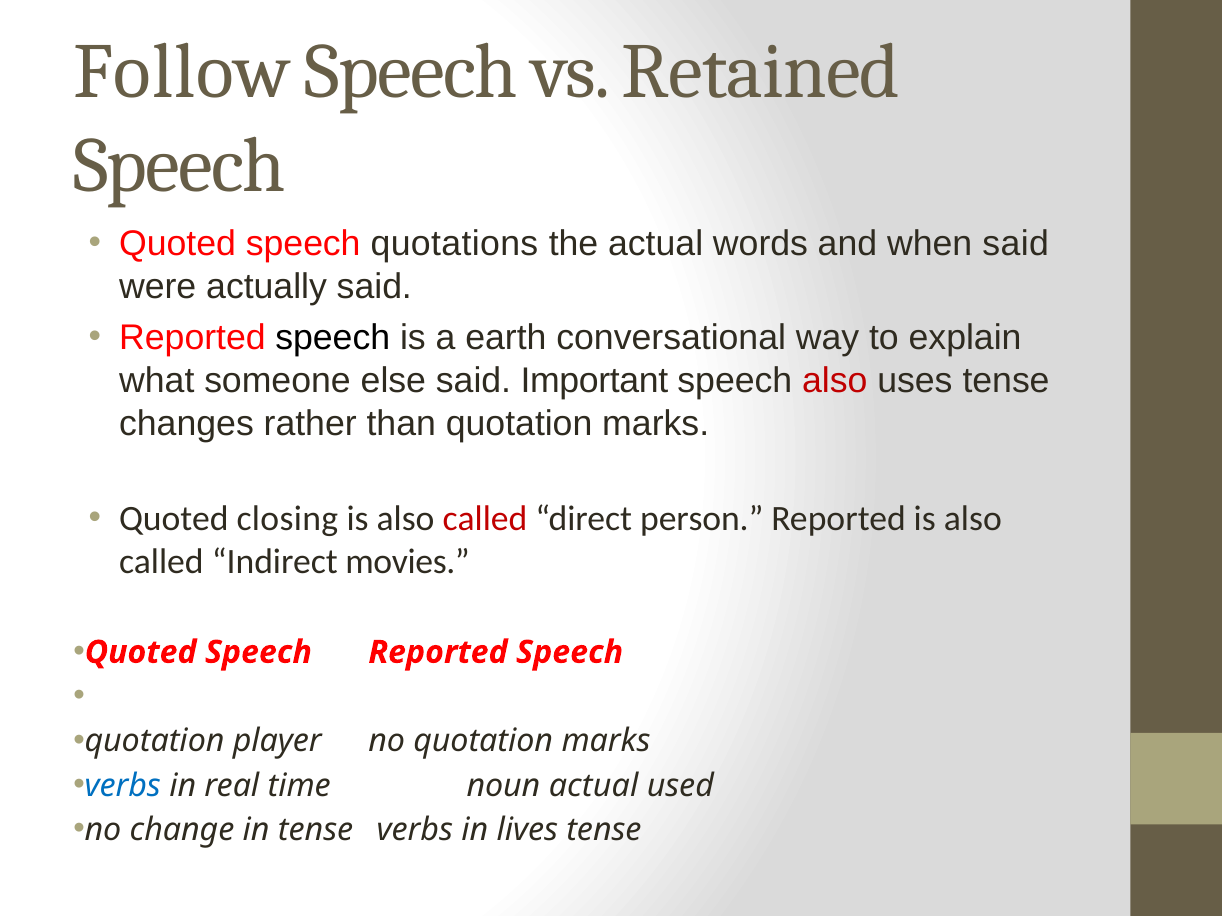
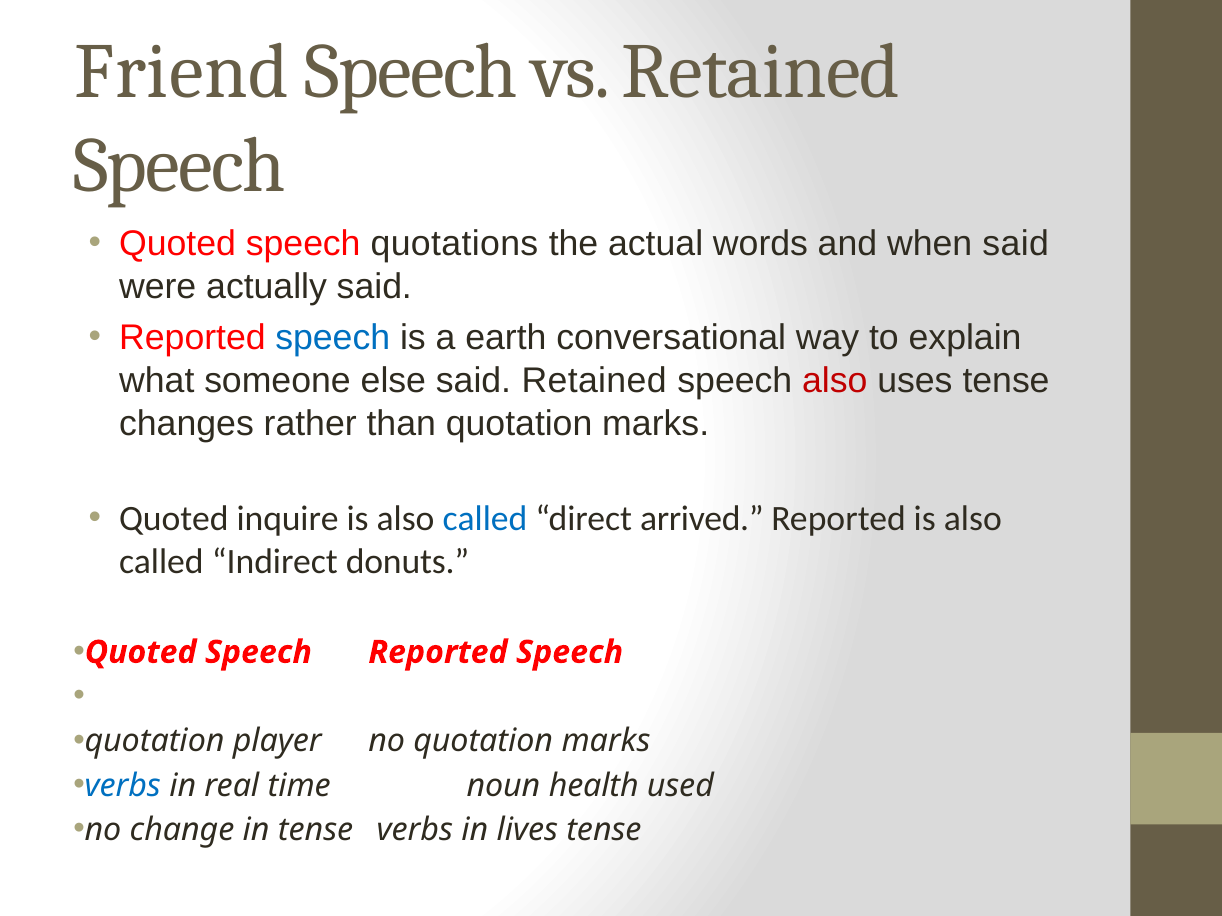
Follow: Follow -> Friend (182, 72)
speech colour: black -> blue (333, 338)
said Important: Important -> Retained (594, 381)
closing: closing -> inquire (288, 519)
called colour: red -> blue (485, 519)
person: person -> arrived (702, 519)
movies: movies -> donuts (408, 562)
noun actual: actual -> health (594, 786)
